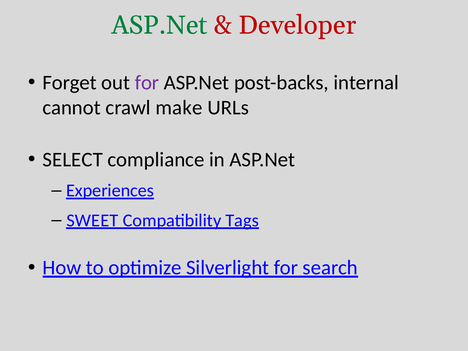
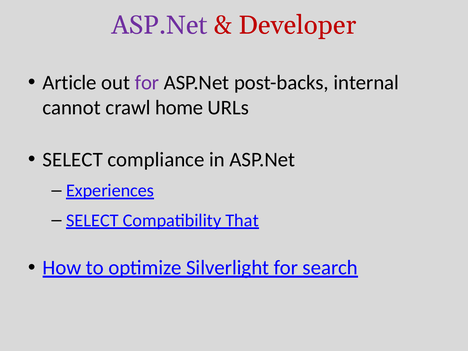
ASP.Net colour: green -> purple (159, 25)
Forget: Forget -> Article (70, 83)
make: make -> home (179, 108)
SWEET: SWEET -> SELECT (92, 220)
Tags: Tags -> That (242, 220)
